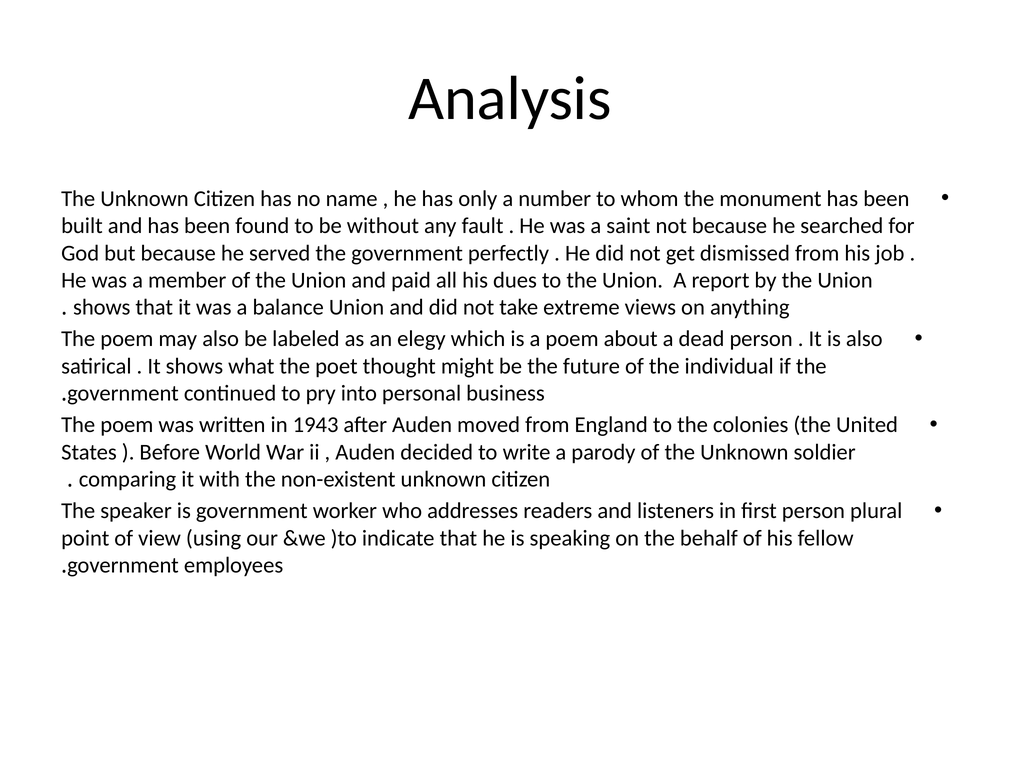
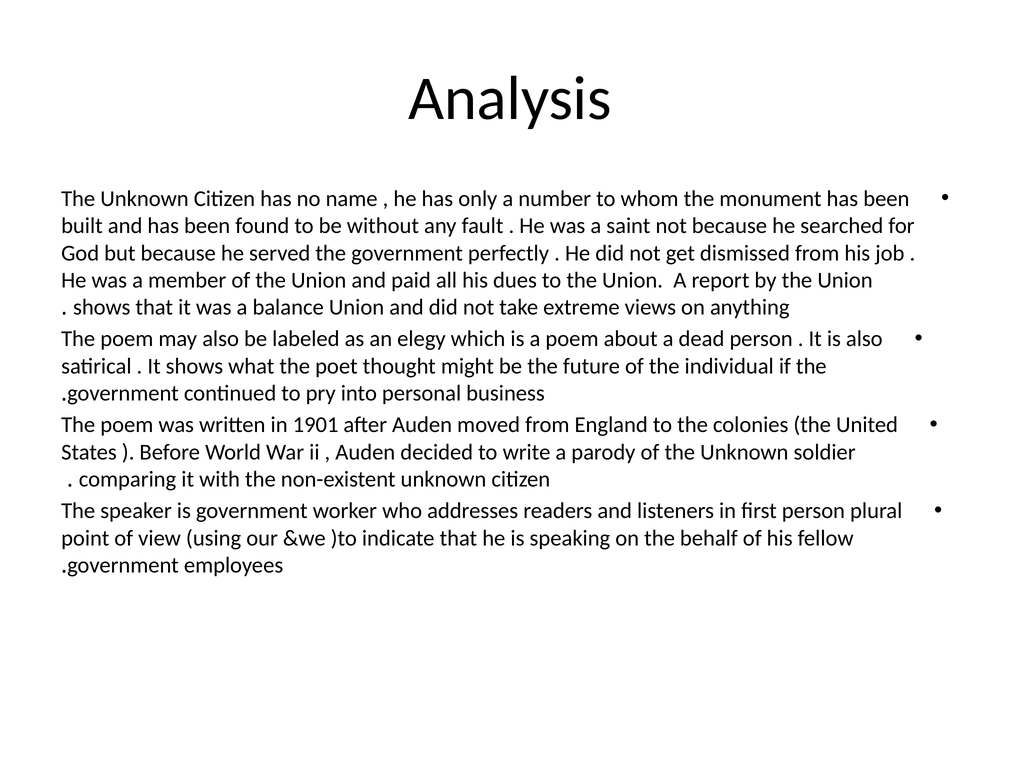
1943: 1943 -> 1901 (316, 425)
